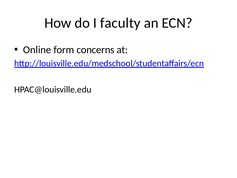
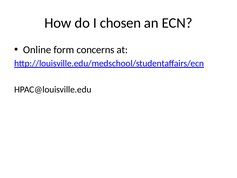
faculty: faculty -> chosen (120, 23)
